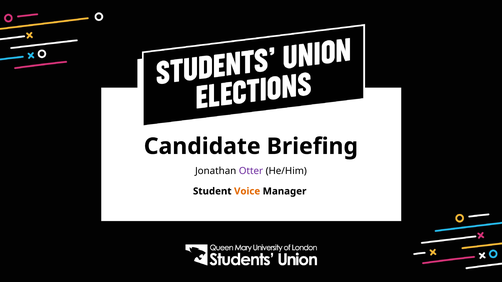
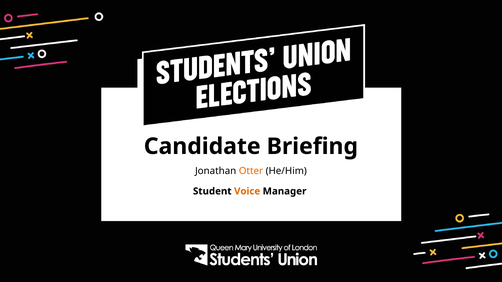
Otter colour: purple -> orange (251, 171)
